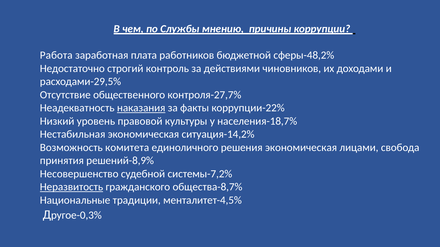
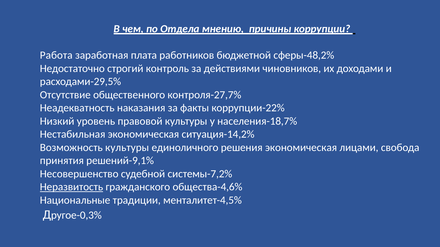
Службы: Службы -> Отдела (180, 29)
наказания underline: present -> none (141, 108)
Возможность комитета: комитета -> культуры (127, 148)
решений-8,9%: решений-8,9% -> решений-9,1% (120, 161)
общества-8,7%: общества-8,7% -> общества-4,6% (207, 187)
